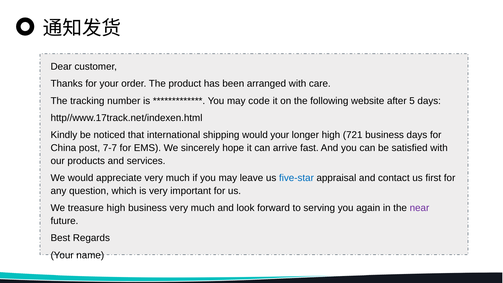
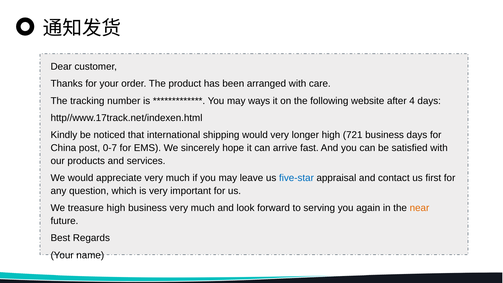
code: code -> ways (259, 101)
5: 5 -> 4 (412, 101)
would your: your -> very (280, 135)
7-7: 7-7 -> 0-7 (110, 148)
near colour: purple -> orange (419, 208)
